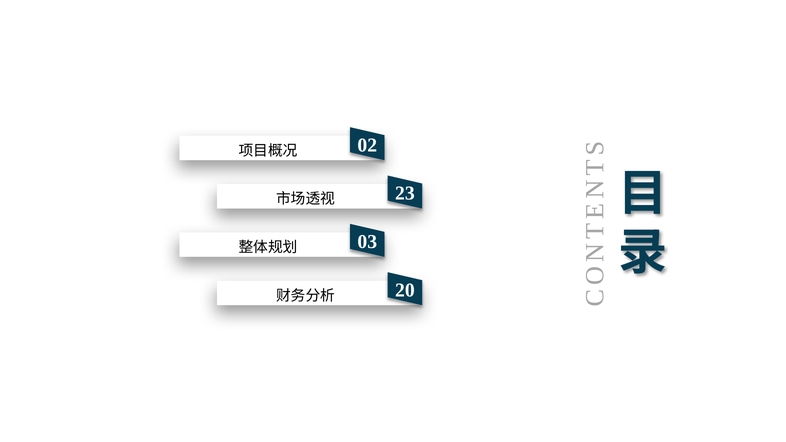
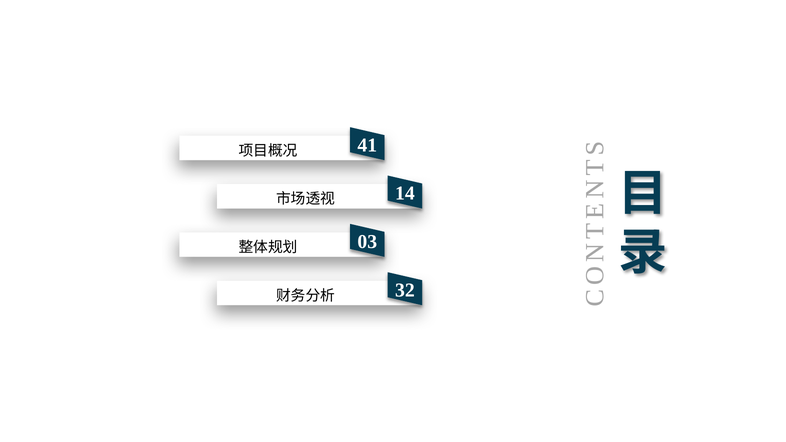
02: 02 -> 41 (367, 145)
23: 23 -> 14 (405, 193)
20: 20 -> 32 (405, 290)
